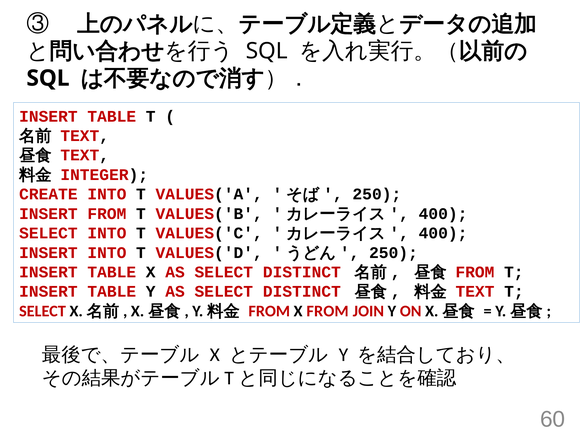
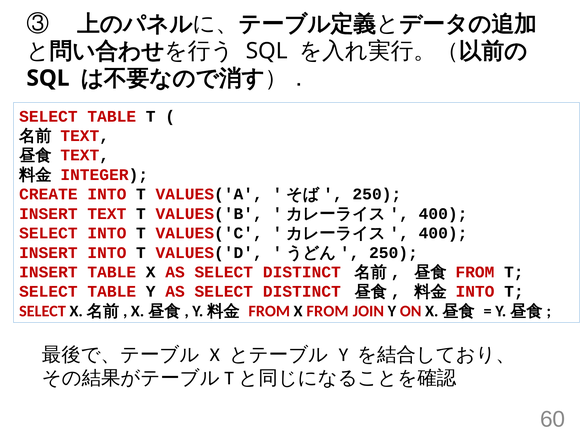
INSERT: INSERT -> SELECT (48, 116)
INSERT FROM: FROM -> TEXT (107, 214)
INSERT: INSERT -> SELECT (48, 292)
TEXT: TEXT -> INTO (475, 292)
